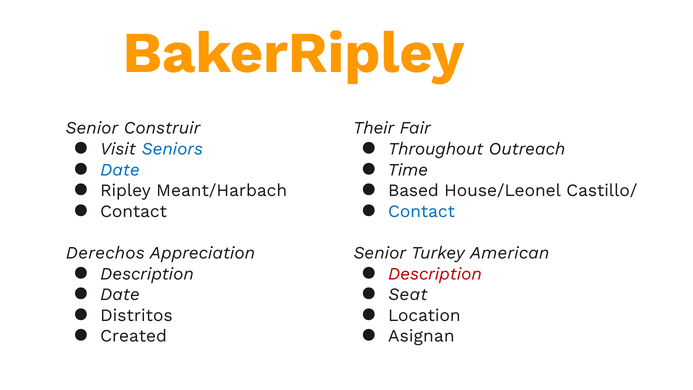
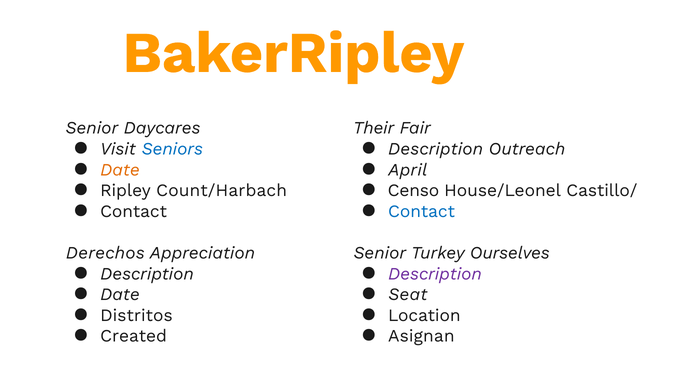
Construir: Construir -> Daycares (162, 128)
Throughout: Throughout -> Description (436, 149)
Date colour: blue -> orange (120, 170)
Time: Time -> April (408, 170)
Meant/Harbach: Meant/Harbach -> Count/Harbach (222, 191)
Based: Based -> Censo (413, 191)
American: American -> Ourselves (510, 253)
Description colour: red -> purple (435, 274)
